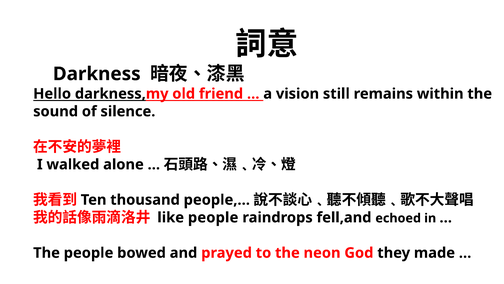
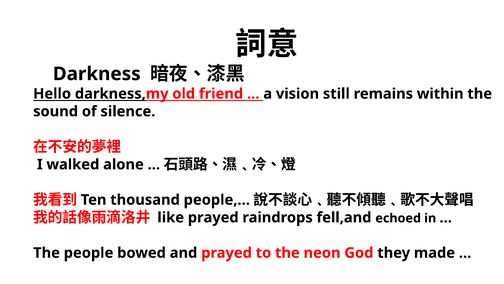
like people: people -> prayed (213, 217)
